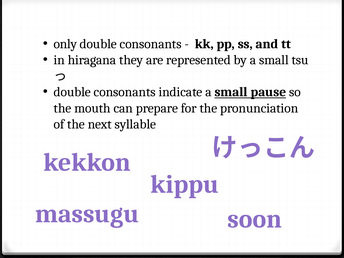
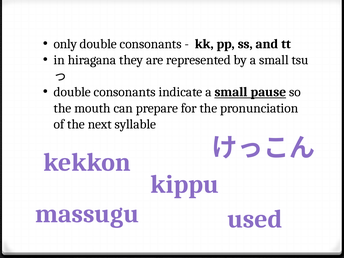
soon: soon -> used (255, 219)
